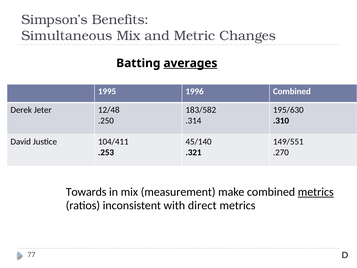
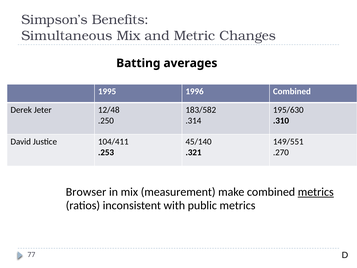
averages underline: present -> none (190, 63)
Towards: Towards -> Browser (86, 192)
direct: direct -> public (202, 205)
